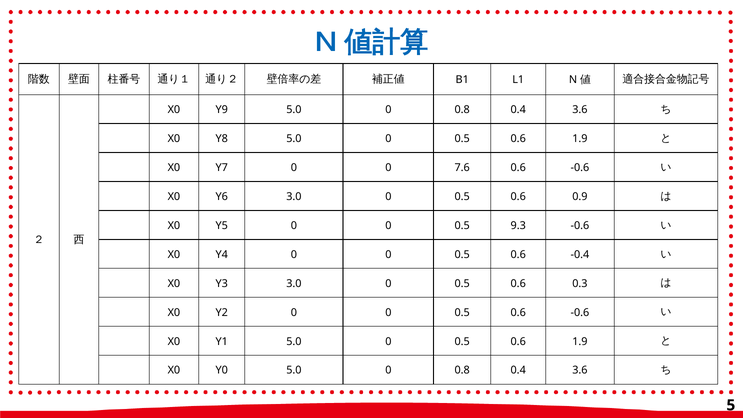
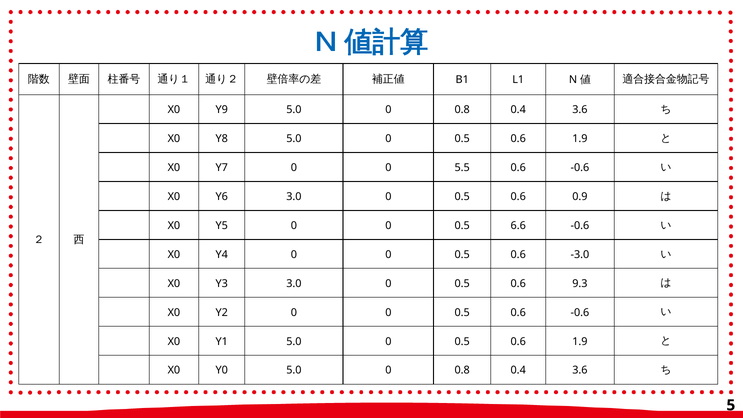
7.6: 7.6 -> 5.5 (462, 168)
9.3: 9.3 -> 6.6 (518, 226)
-0.4: -0.4 -> -3.0 (580, 255)
0.3: 0.3 -> 9.3 (580, 283)
